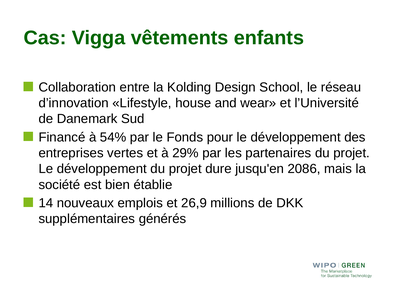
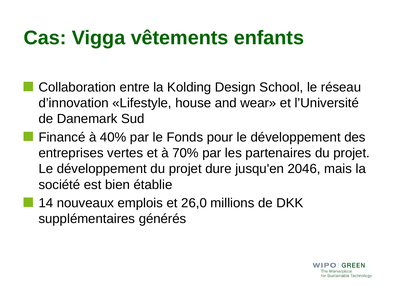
54%: 54% -> 40% (113, 137)
29%: 29% -> 70% (186, 153)
2086: 2086 -> 2046 (304, 169)
26,9: 26,9 -> 26,0 (194, 203)
